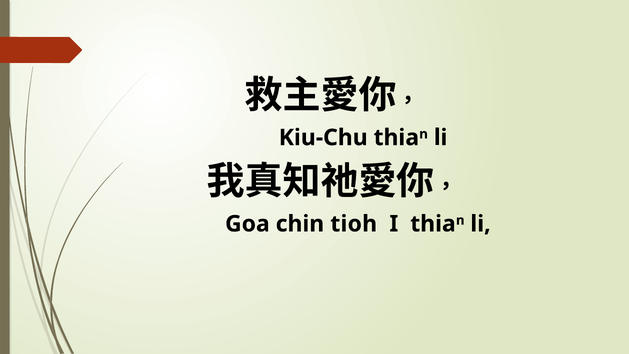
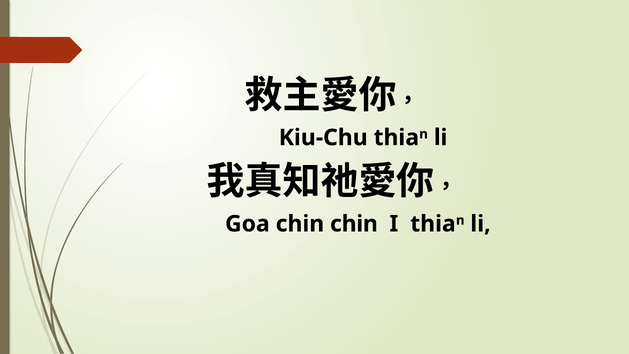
chin tioh: tioh -> chin (354, 224)
